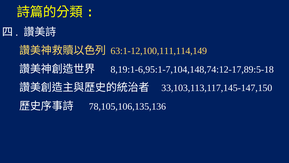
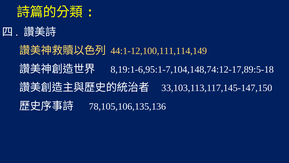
63:1-12,100,111,114,149: 63:1-12,100,111,114,149 -> 44:1-12,100,111,114,149 (159, 51)
